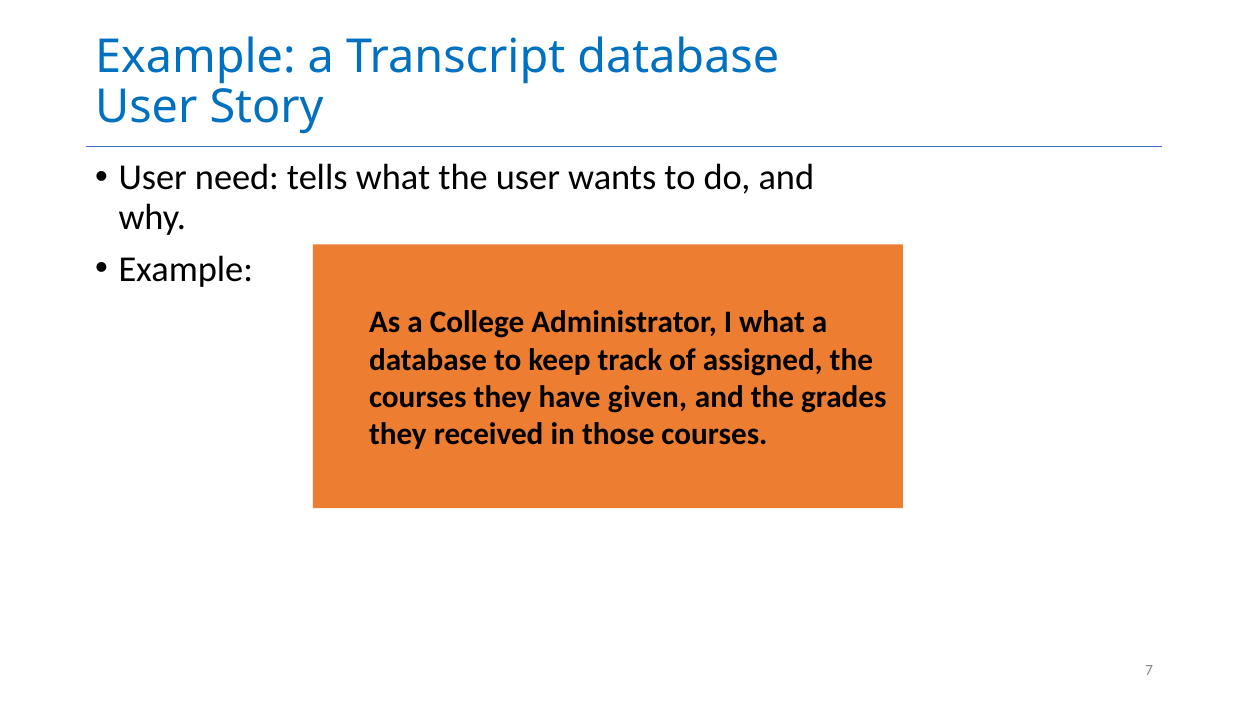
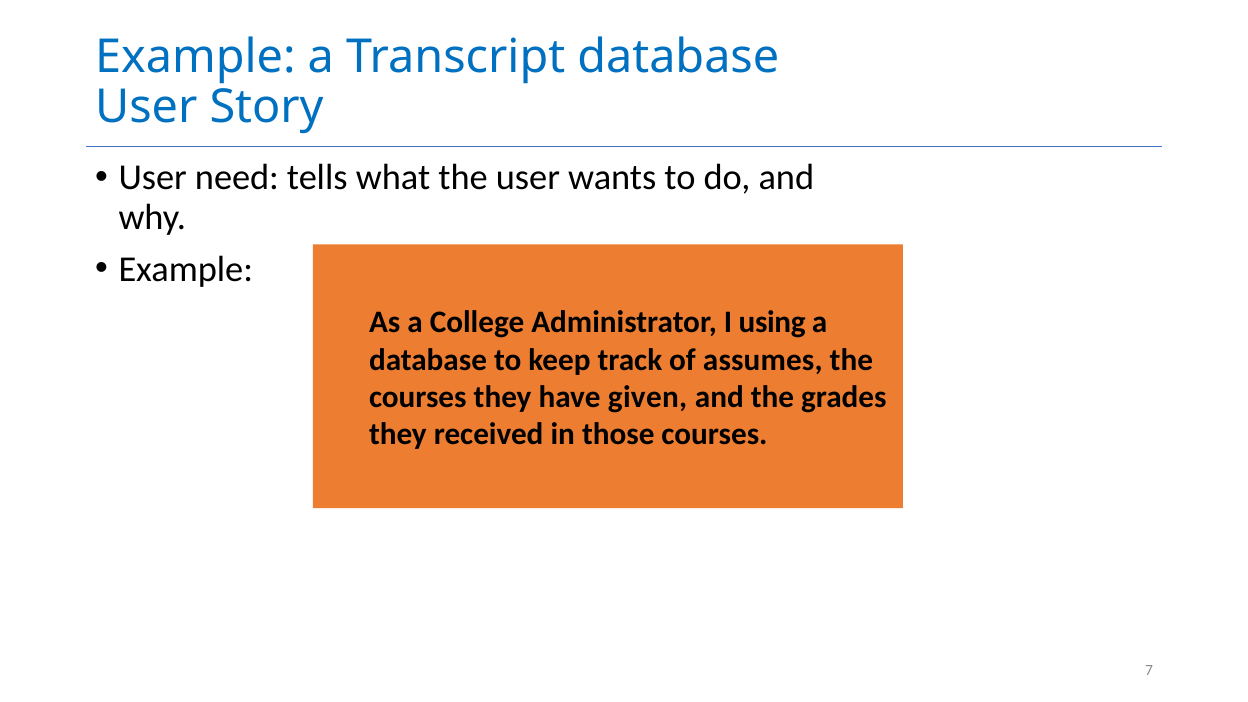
I what: what -> using (772, 322)
assigned: assigned -> assumes (763, 360)
